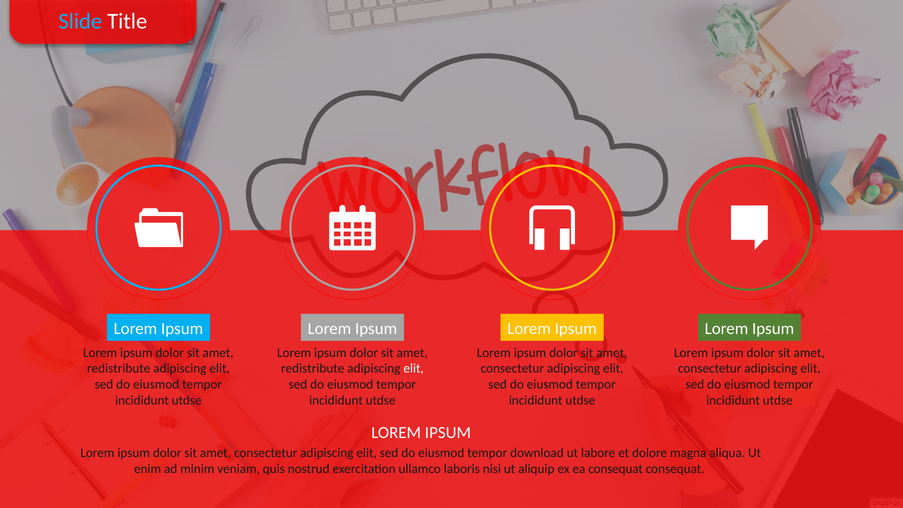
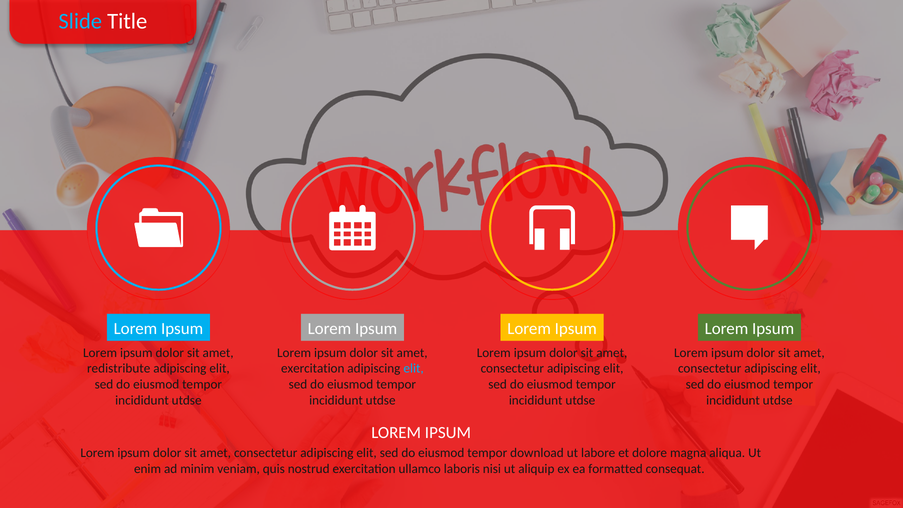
redistribute: redistribute -> exercitation (313, 369)
elit colour: white -> light blue (414, 369)
ea consequat: consequat -> formatted (616, 469)
